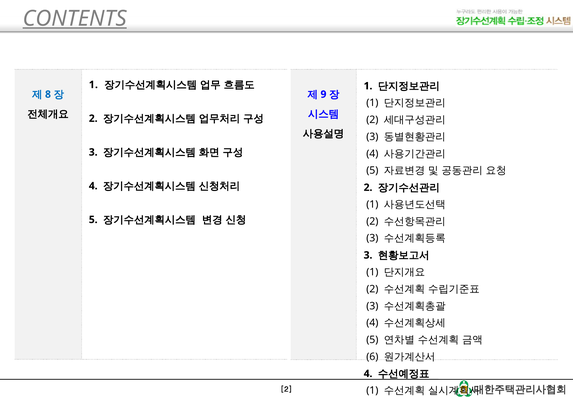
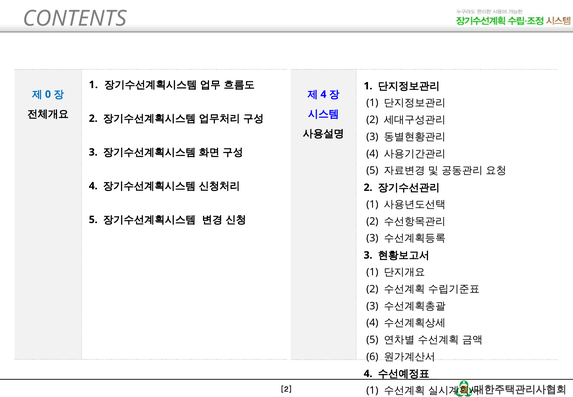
CONTENTS underline: present -> none (75, 19)
8: 8 -> 0 (48, 94)
9: 9 -> 4 (323, 94)
